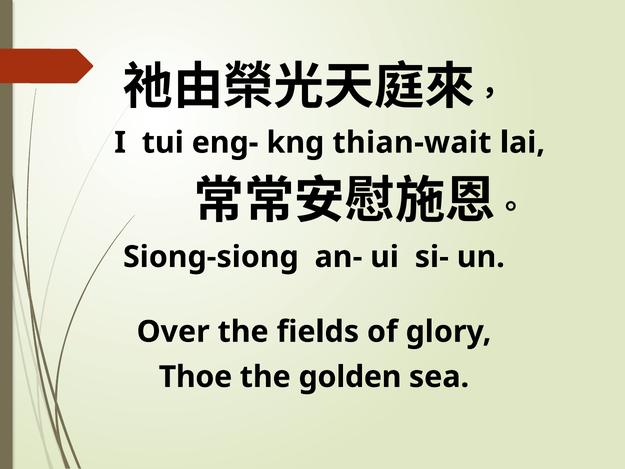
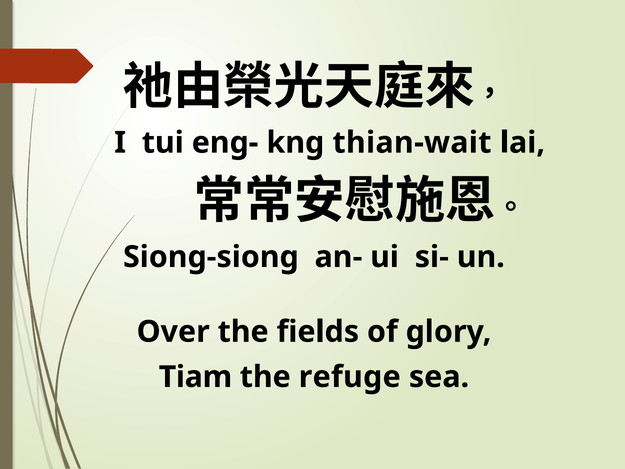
Thoe: Thoe -> Tiam (195, 377)
golden: golden -> refuge (350, 377)
